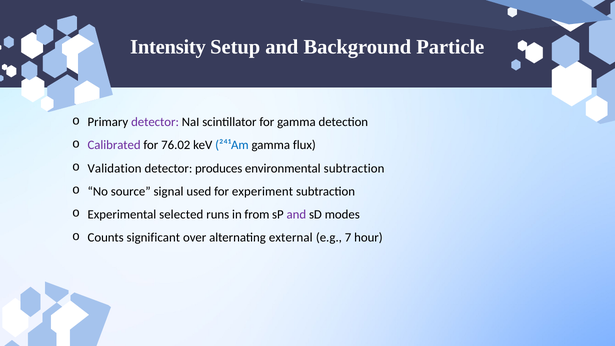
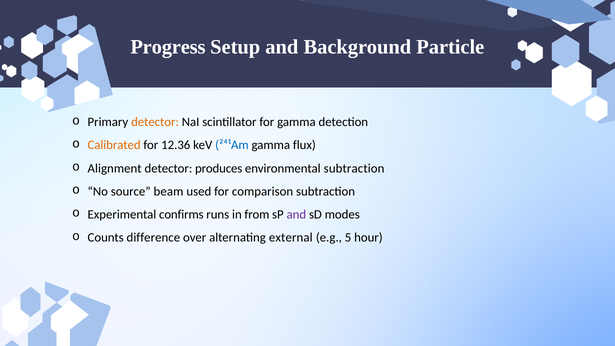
Intensity: Intensity -> Progress (168, 47)
detector colour: purple -> orange (155, 122)
Calibrated colour: purple -> orange (114, 145)
76.02: 76.02 -> 12.36 (176, 145)
Validation: Validation -> Alignment (115, 168)
signal: signal -> beam (169, 191)
experiment: experiment -> comparison (263, 191)
selected: selected -> confirms (181, 214)
significant: significant -> difference (153, 237)
7: 7 -> 5 (348, 237)
